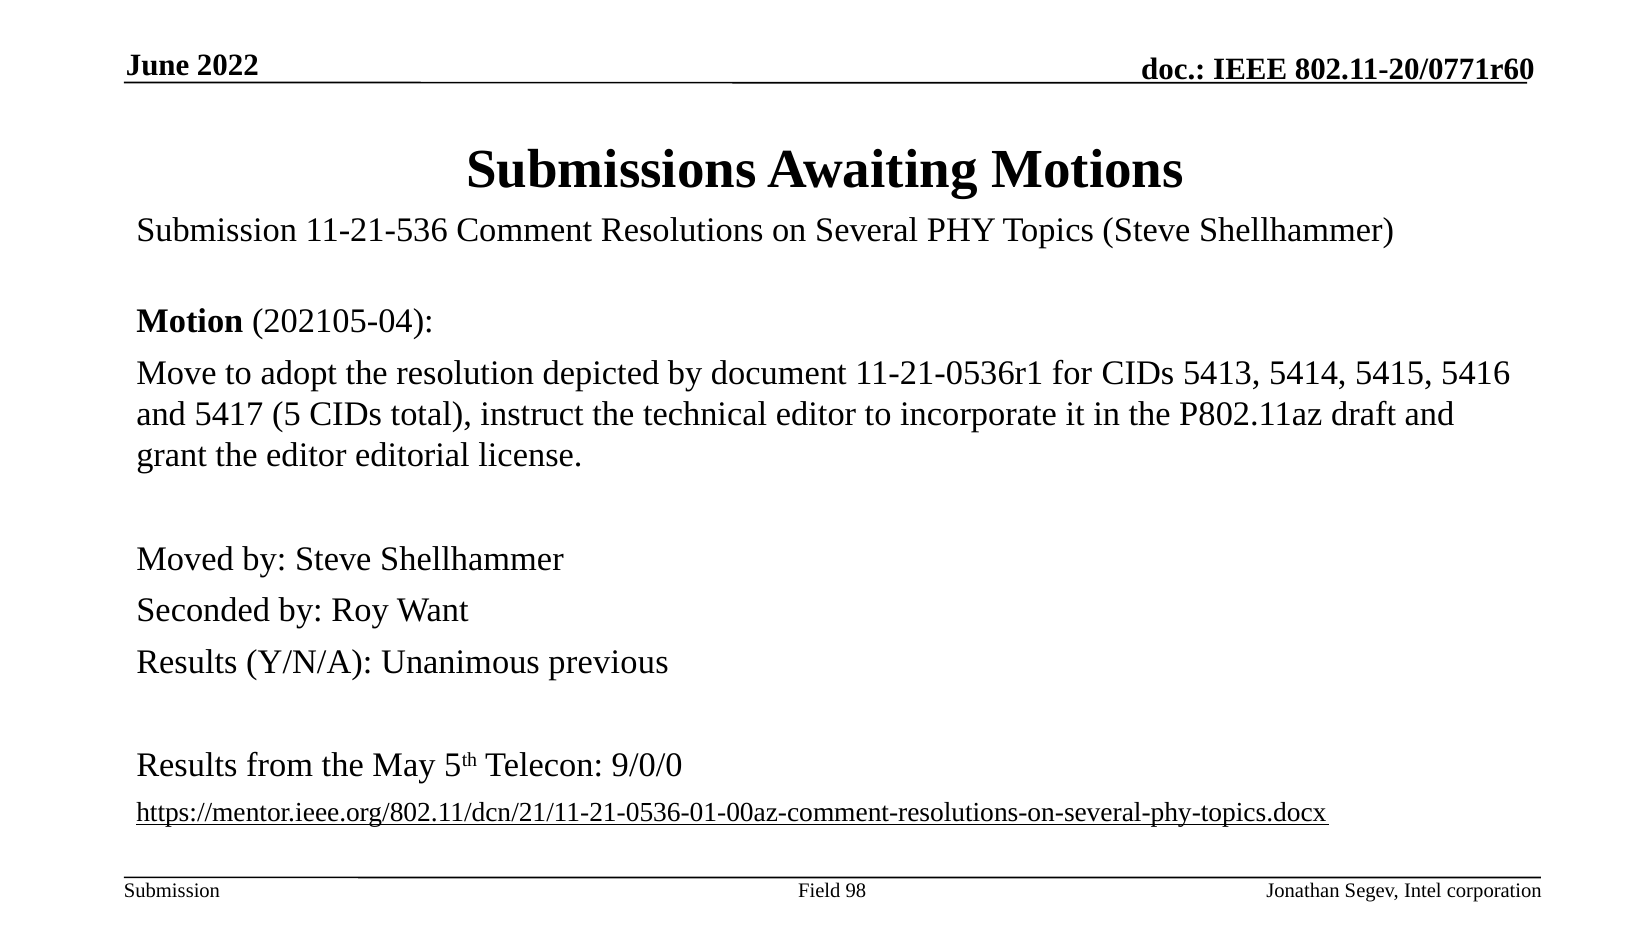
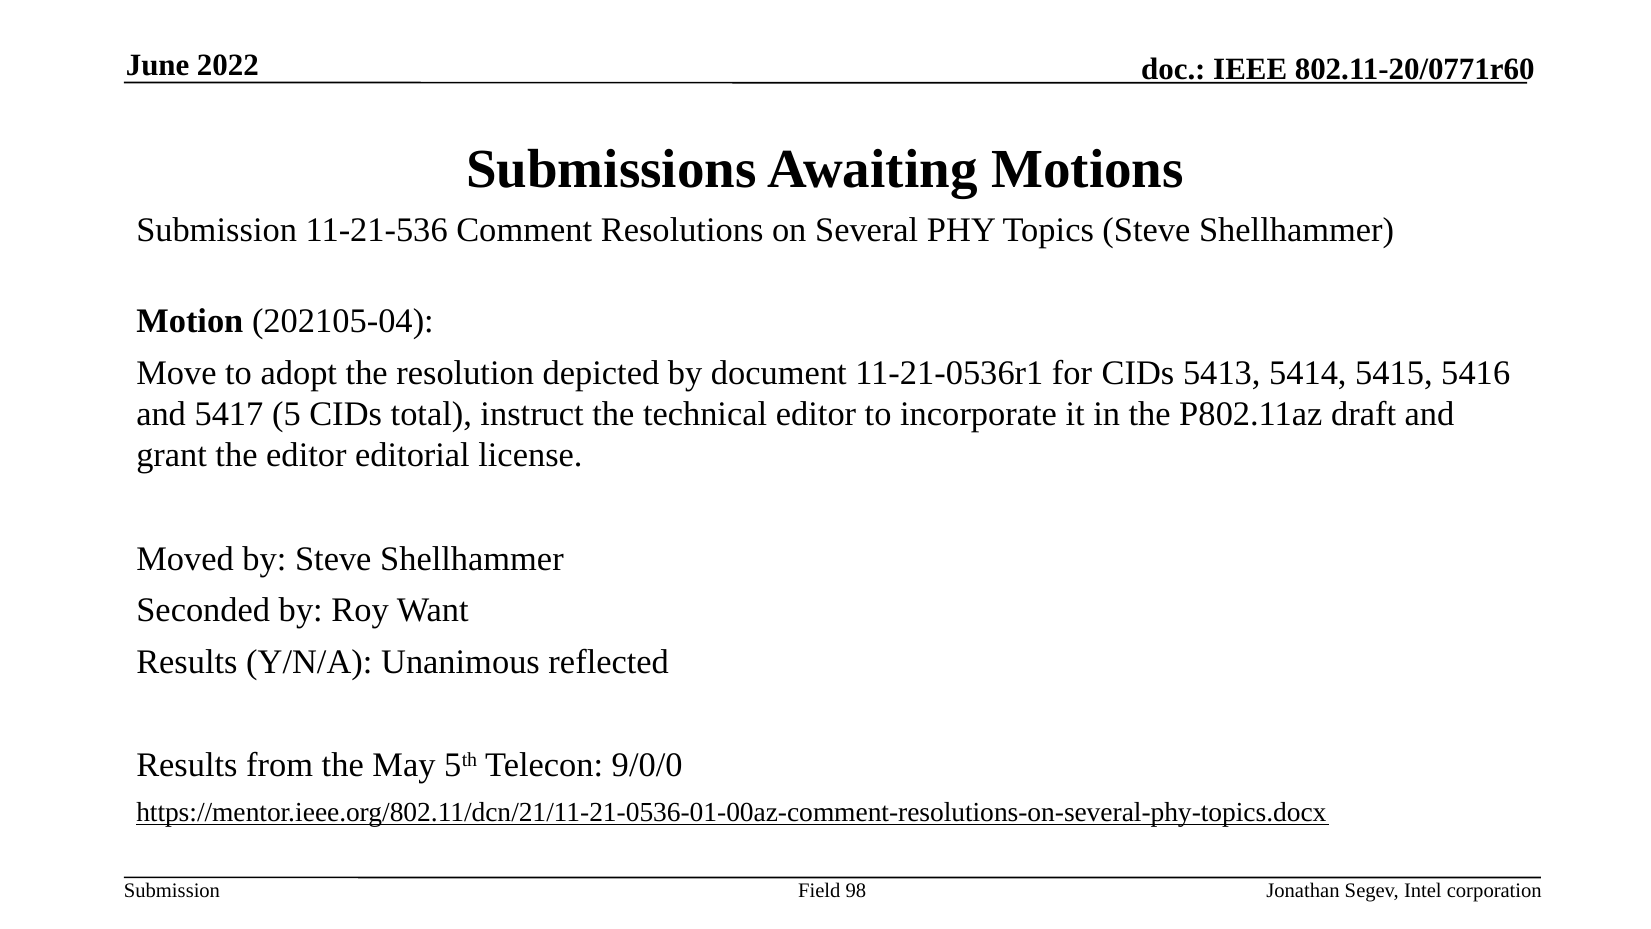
previous: previous -> reflected (609, 662)
